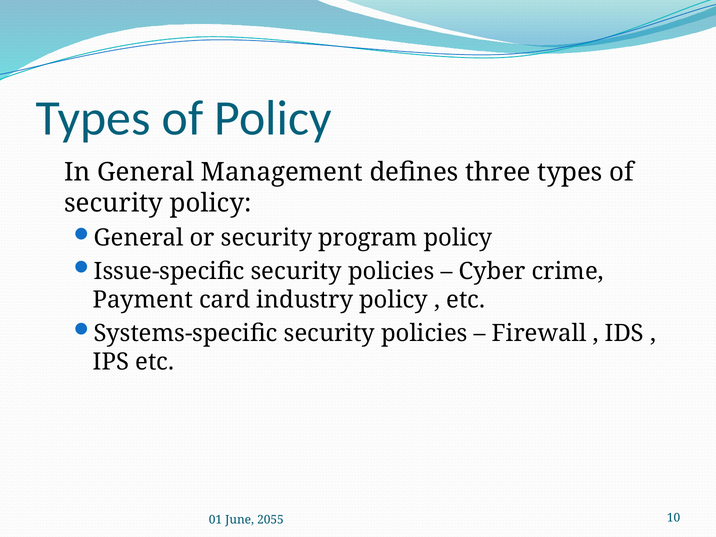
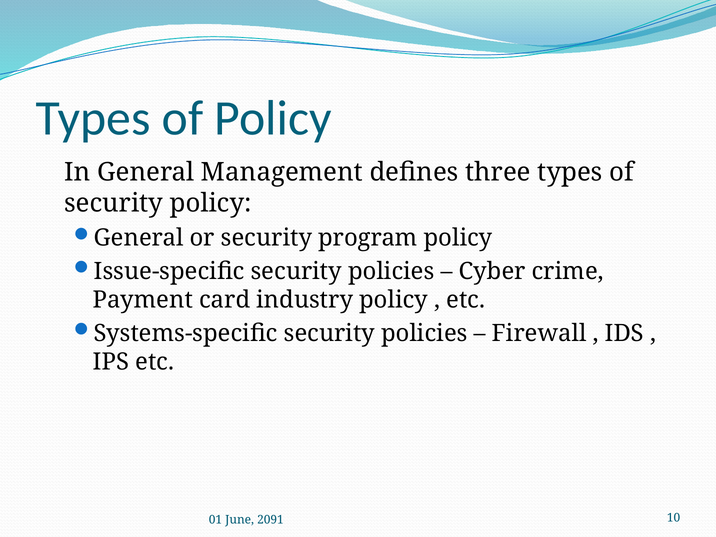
2055: 2055 -> 2091 (270, 520)
